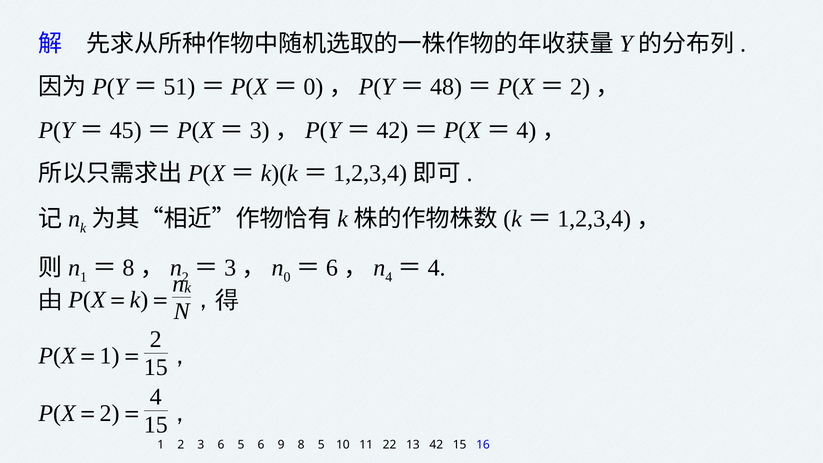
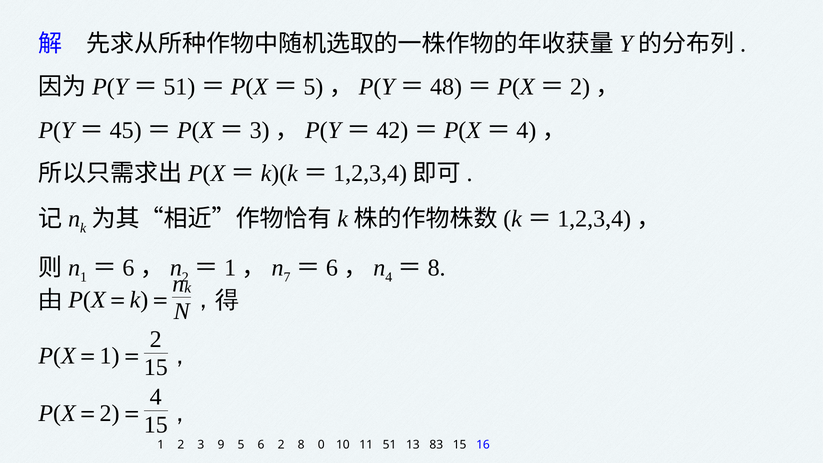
0: 0 -> 5 (313, 87)
8: 8 -> 6 (128, 268)
3: 3 -> 1 (230, 268)
0: 0 -> 7 (287, 277)
4: 4 -> 8 (437, 268)
3 6: 6 -> 9 (221, 445)
6 9: 9 -> 2 (281, 445)
8 5: 5 -> 0 (321, 445)
11 22: 22 -> 51 (390, 445)
13 42: 42 -> 83 (436, 445)
